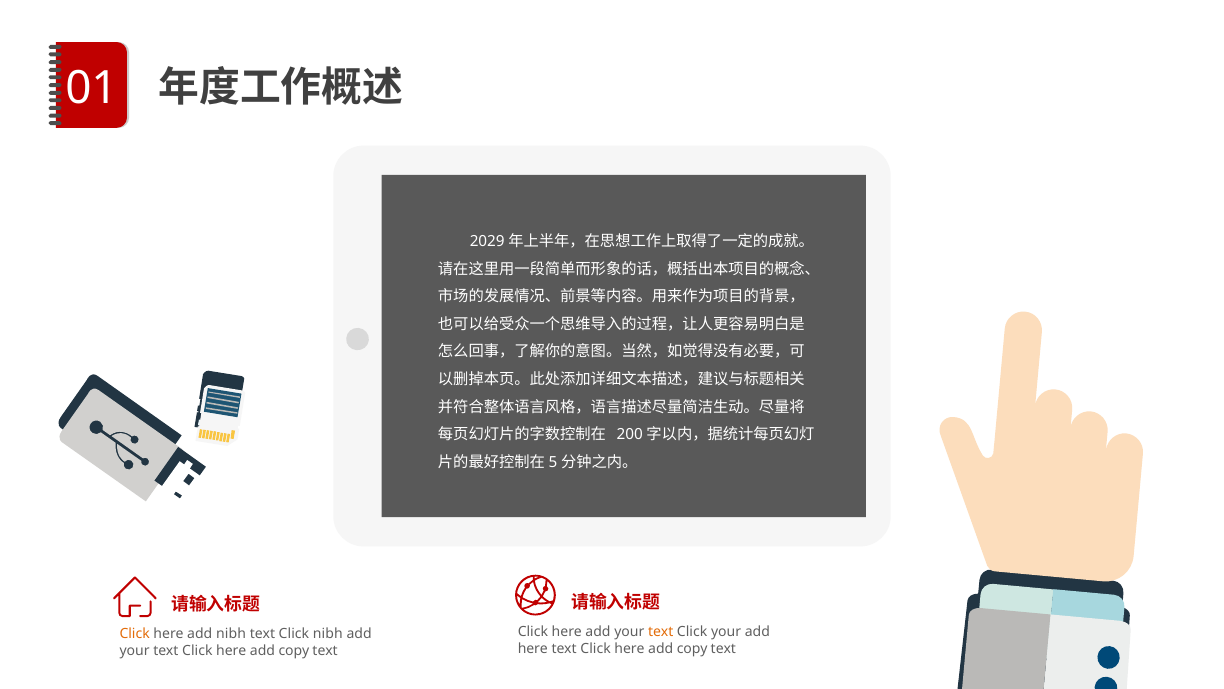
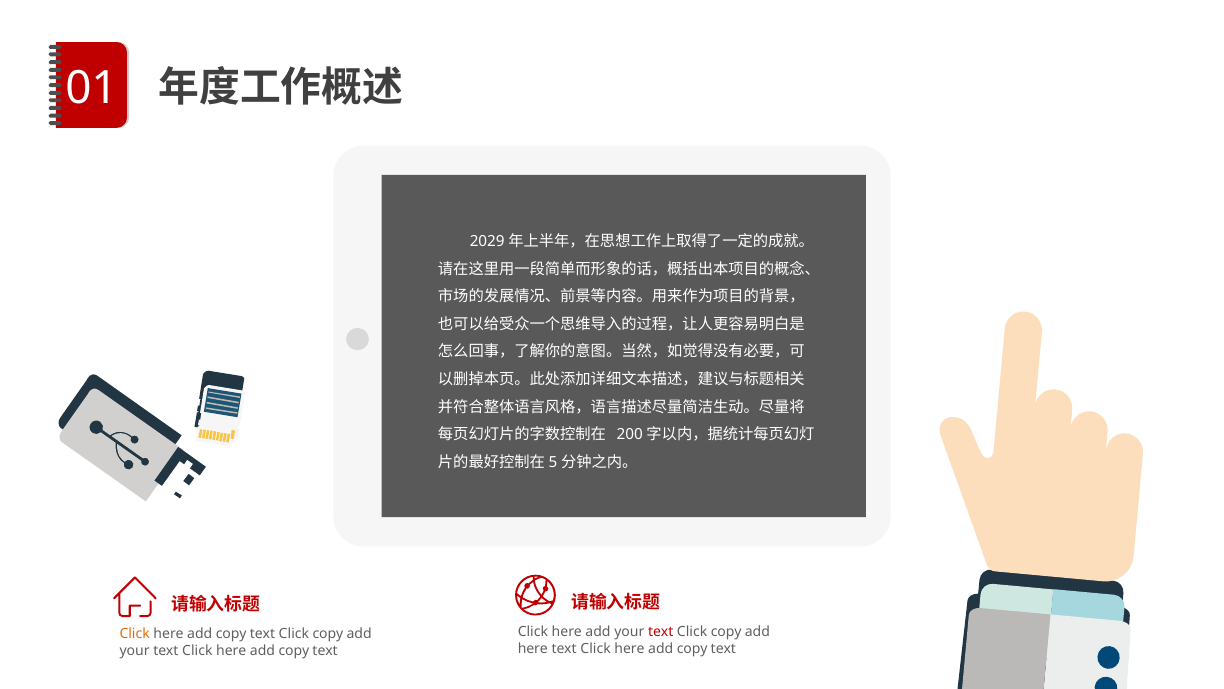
text colour: orange -> red (661, 632)
your: your -> copy (726, 632)
nibh: nibh -> copy (231, 633)
nibh: nibh -> copy (328, 633)
